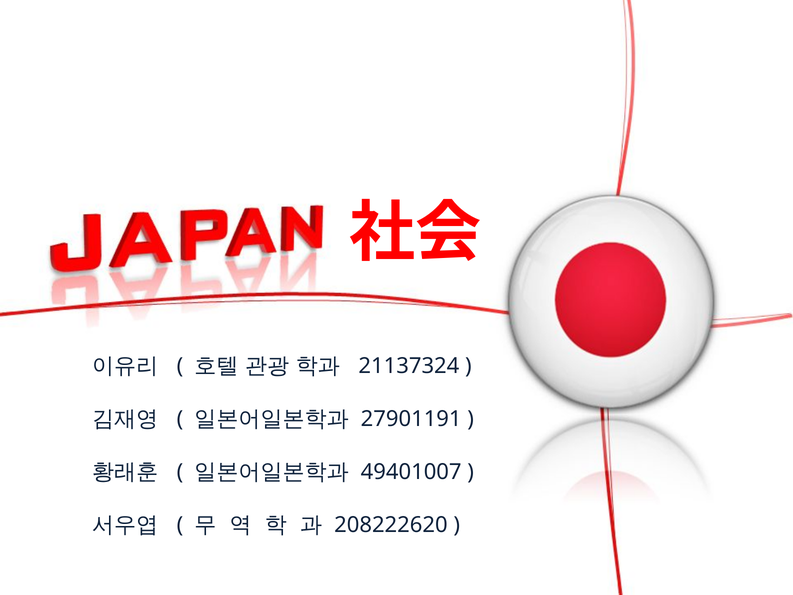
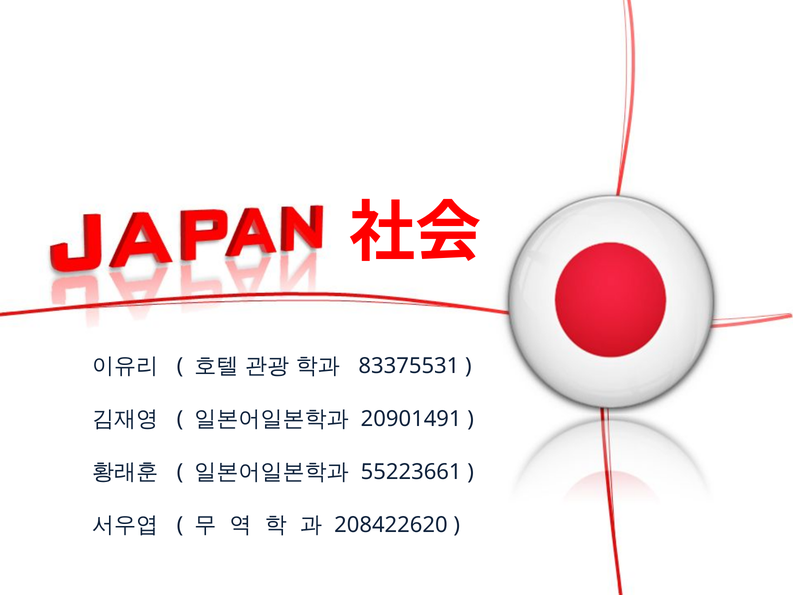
21137324: 21137324 -> 83375531 (409, 366)
27901191: 27901191 -> 20901491 (411, 419)
49401007: 49401007 -> 55223661 (411, 472)
208222620: 208222620 -> 208422620 (391, 525)
